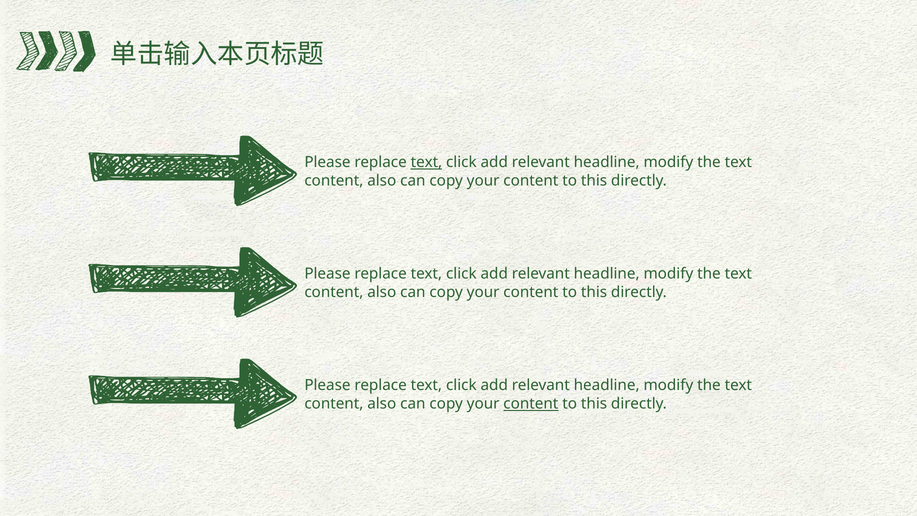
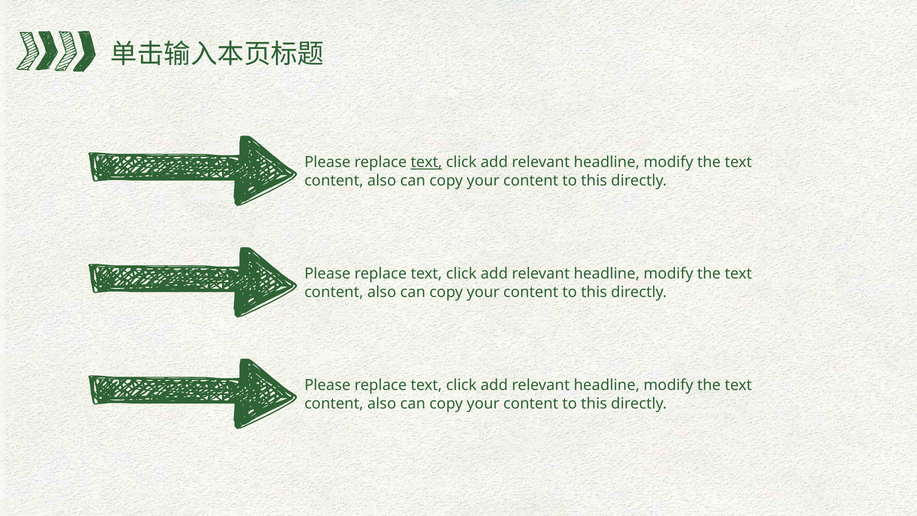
content underline: present -> none (531, 404)
